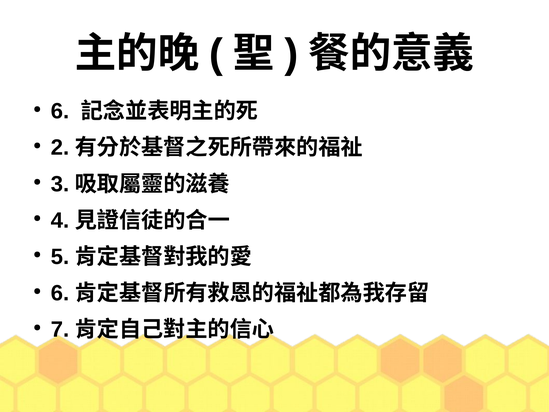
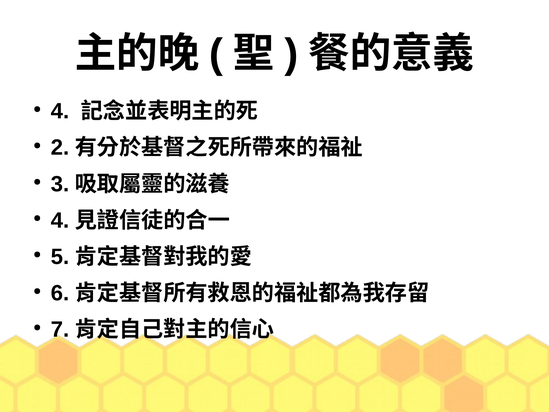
6: 6 -> 4 (60, 111)
